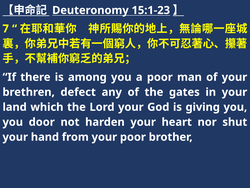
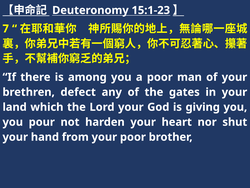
door: door -> pour (42, 122)
